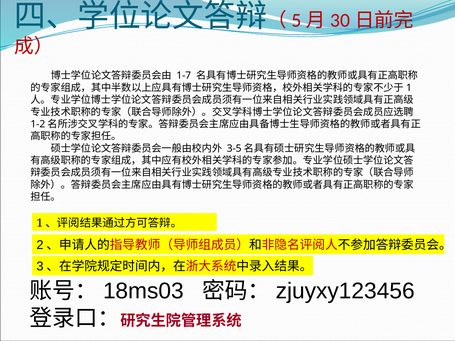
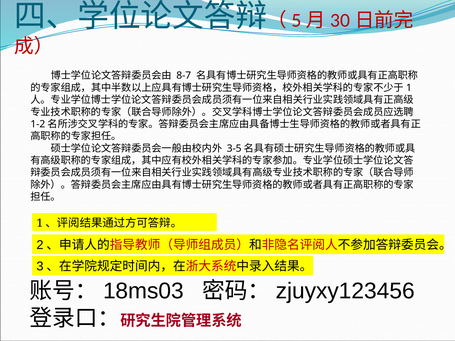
1-7: 1-7 -> 8-7 (184, 76)
